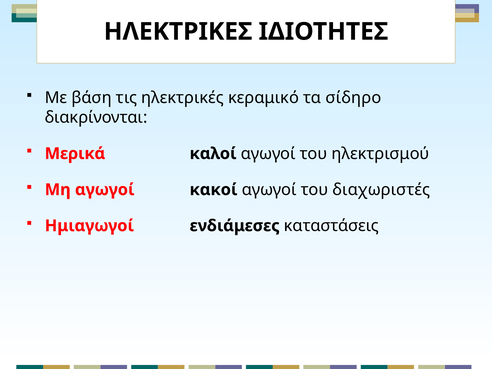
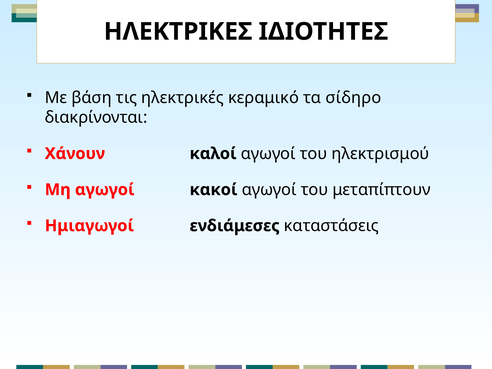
Μερικά: Μερικά -> Χάνουν (75, 154)
διαχωριστές: διαχωριστές -> μεταπίπτουν (381, 190)
